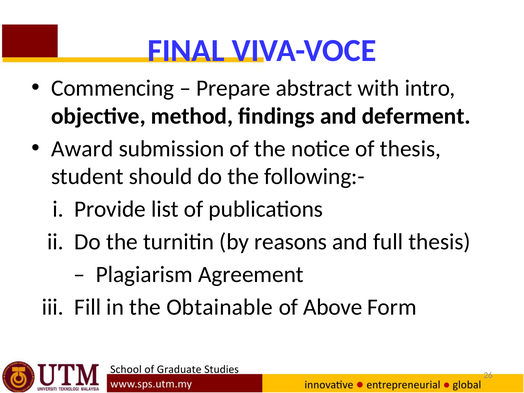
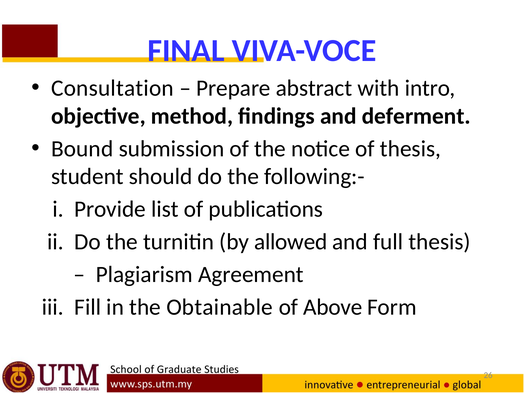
Commencing: Commencing -> Consultation (113, 88)
Award: Award -> Bound (82, 149)
reasons: reasons -> allowed (291, 242)
